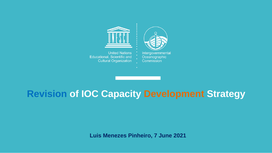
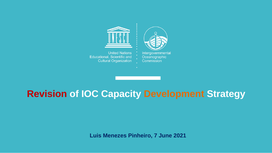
Revision colour: blue -> red (47, 94)
